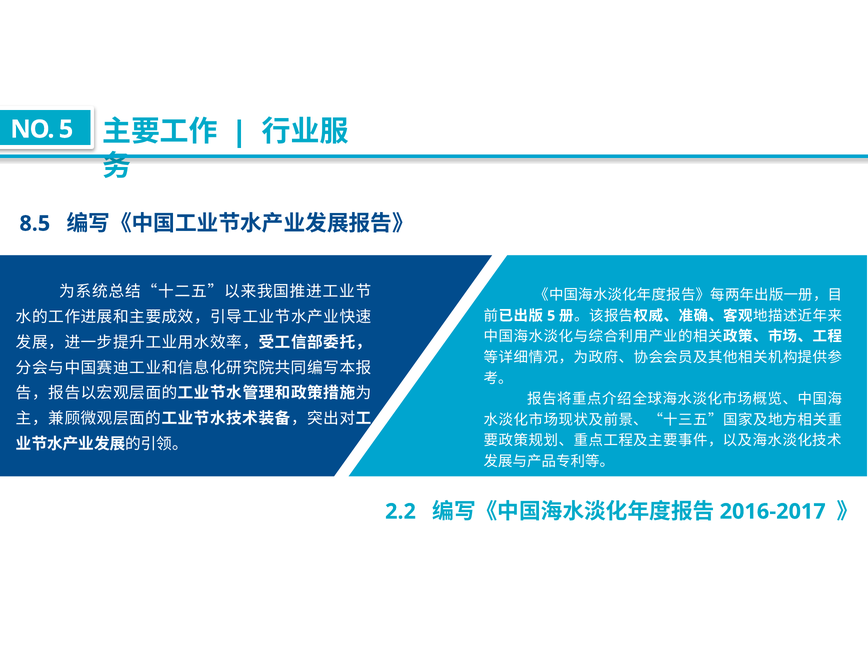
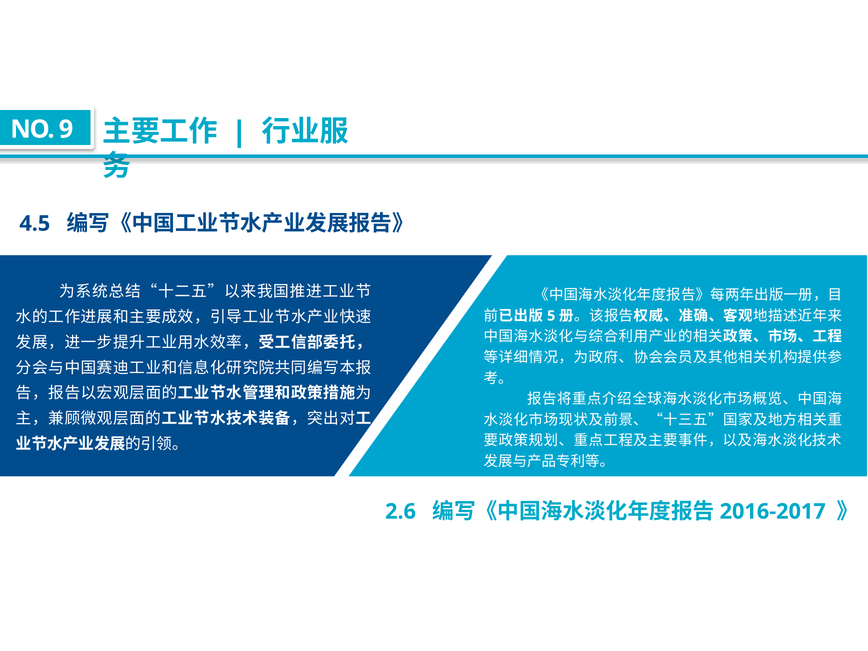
NO 5: 5 -> 9 (66, 129)
8.5: 8.5 -> 4.5 (35, 224)
2.2: 2.2 -> 2.6 (401, 512)
